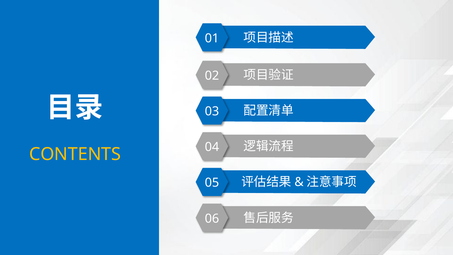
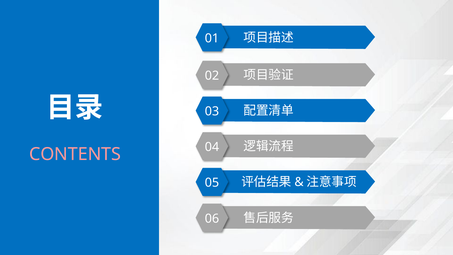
CONTENTS colour: yellow -> pink (75, 154)
